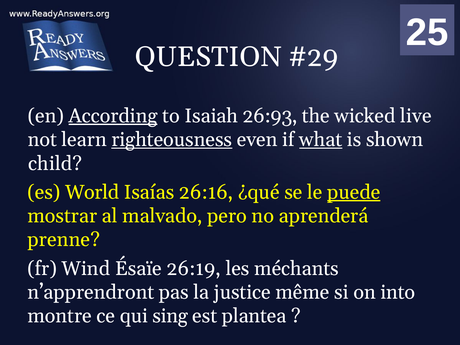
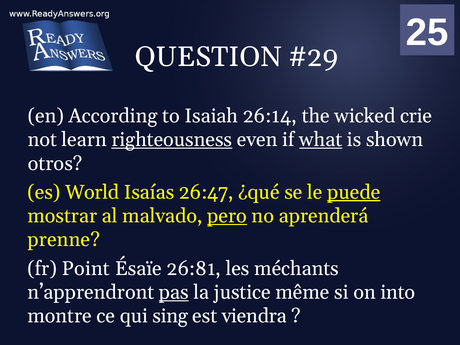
According underline: present -> none (113, 116)
26:93: 26:93 -> 26:14 (270, 116)
live: live -> crie (416, 116)
child: child -> otros (55, 163)
26:16: 26:16 -> 26:47 (206, 192)
pero underline: none -> present (227, 216)
Wind: Wind -> Point (86, 269)
26:19: 26:19 -> 26:81 (194, 269)
pas underline: none -> present (174, 292)
plantea: plantea -> viendra (254, 316)
